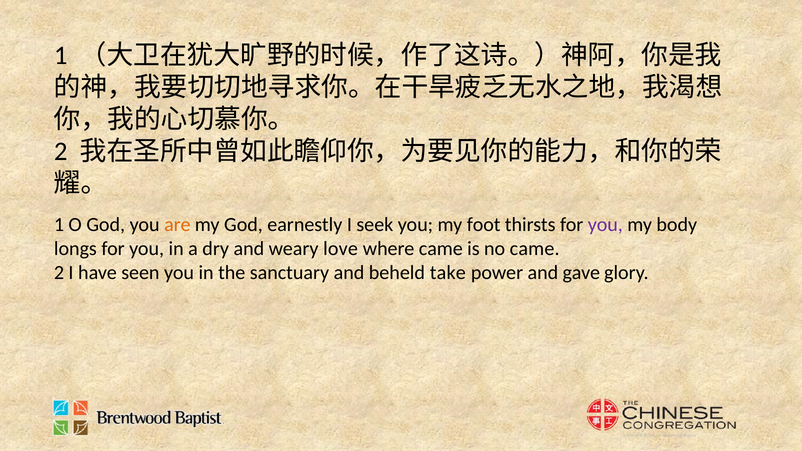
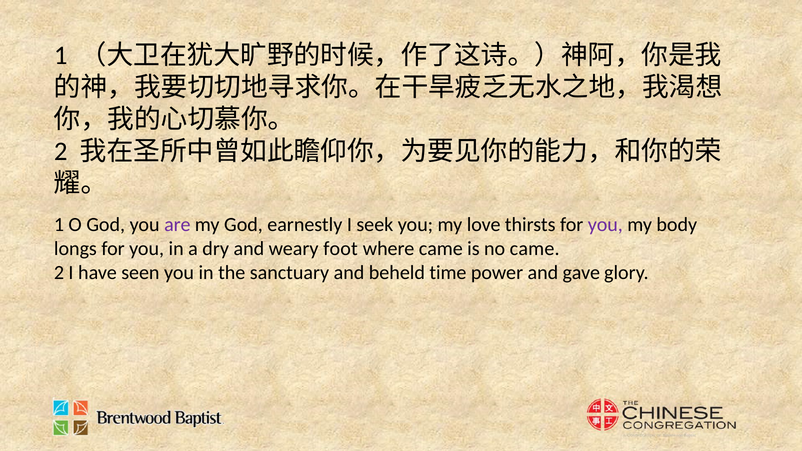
are colour: orange -> purple (177, 225)
foot: foot -> love (484, 225)
love: love -> foot (341, 249)
take: take -> time (448, 273)
